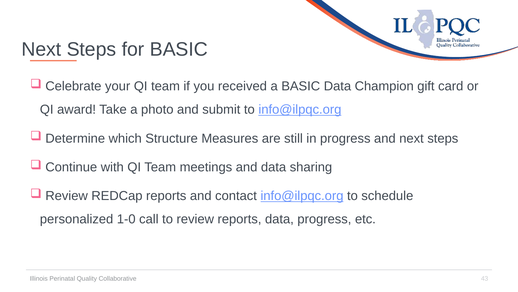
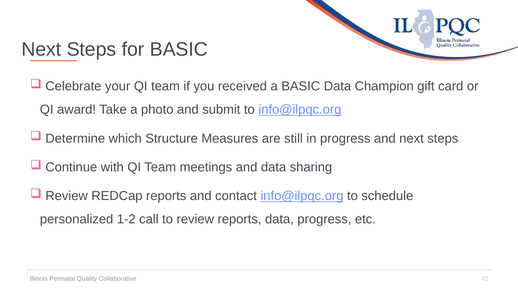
1-0: 1-0 -> 1-2 (126, 219)
